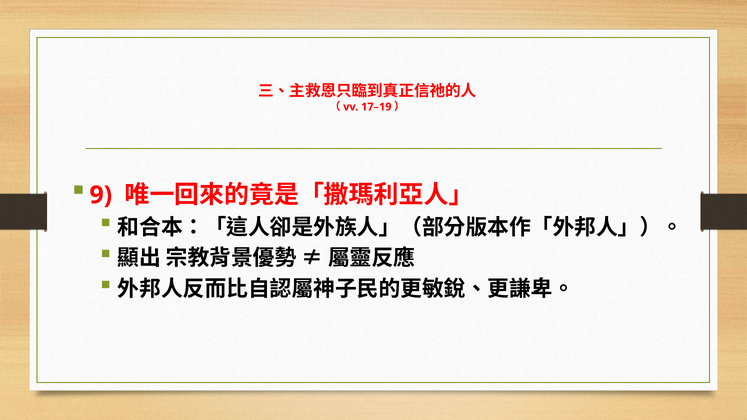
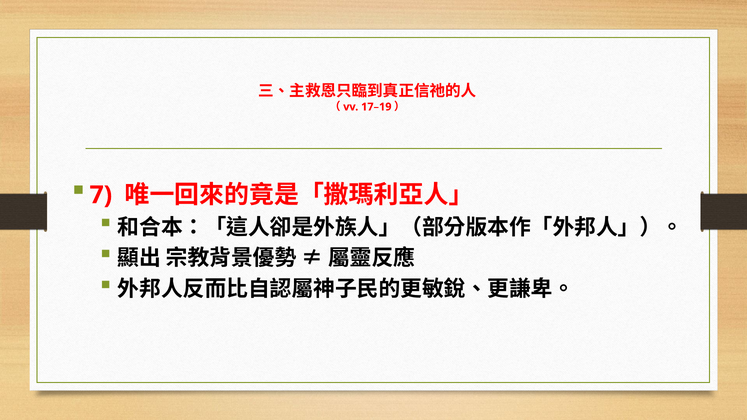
9: 9 -> 7 (101, 195)
